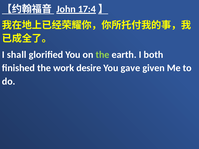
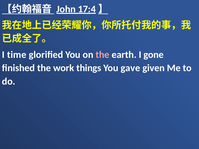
shall: shall -> time (17, 55)
the colour: light green -> pink (102, 55)
both: both -> gone (154, 55)
desire: desire -> things (89, 68)
